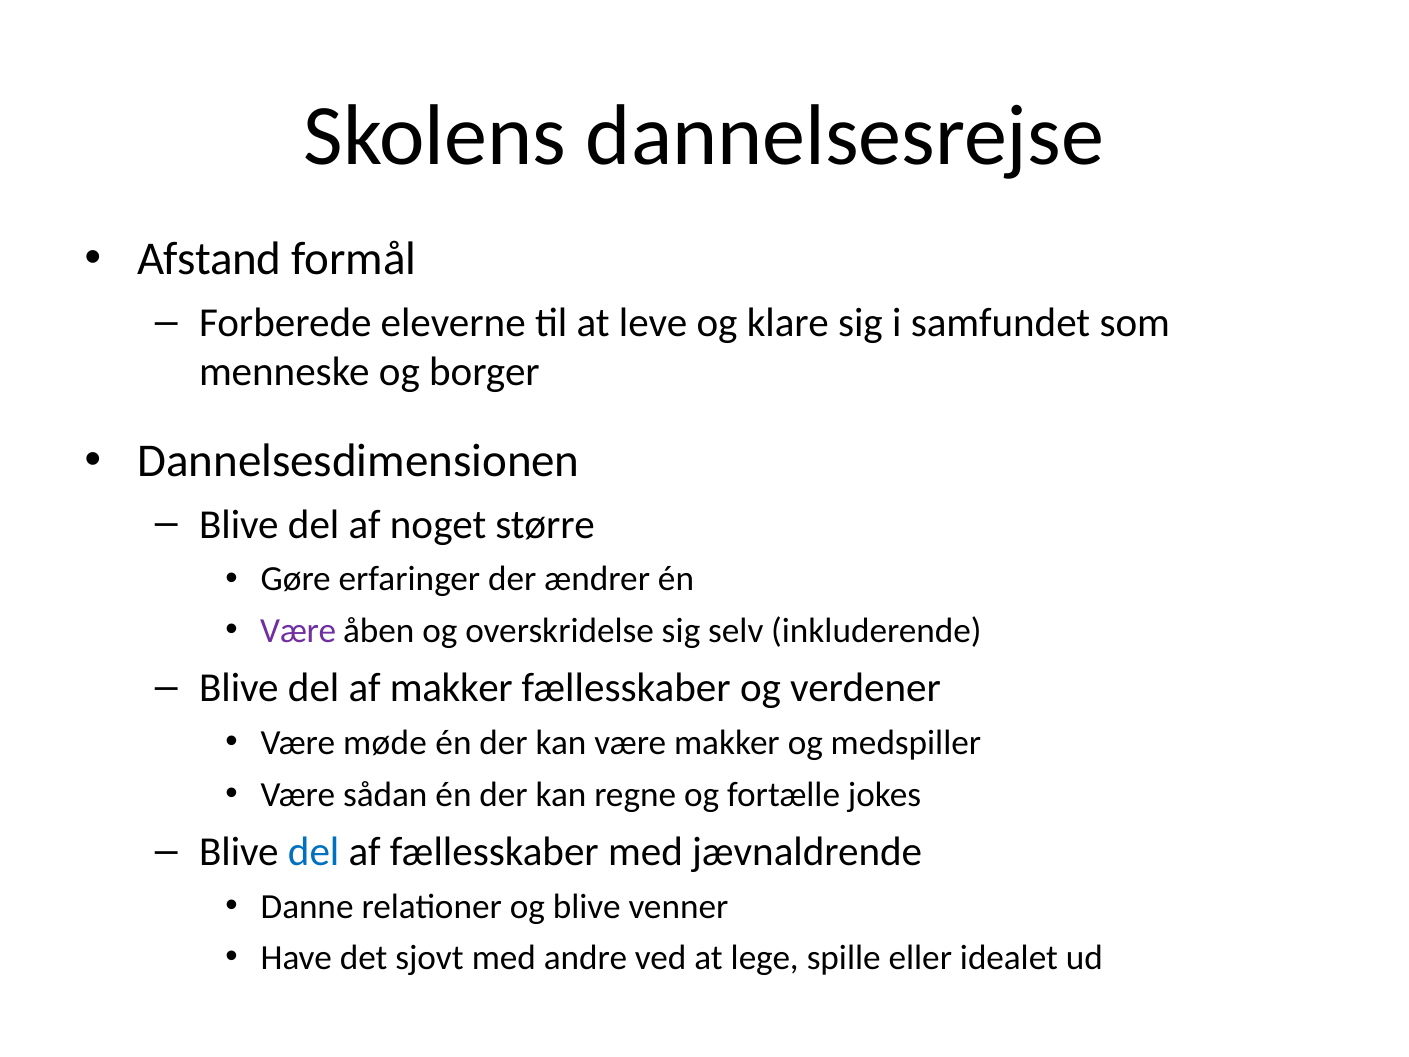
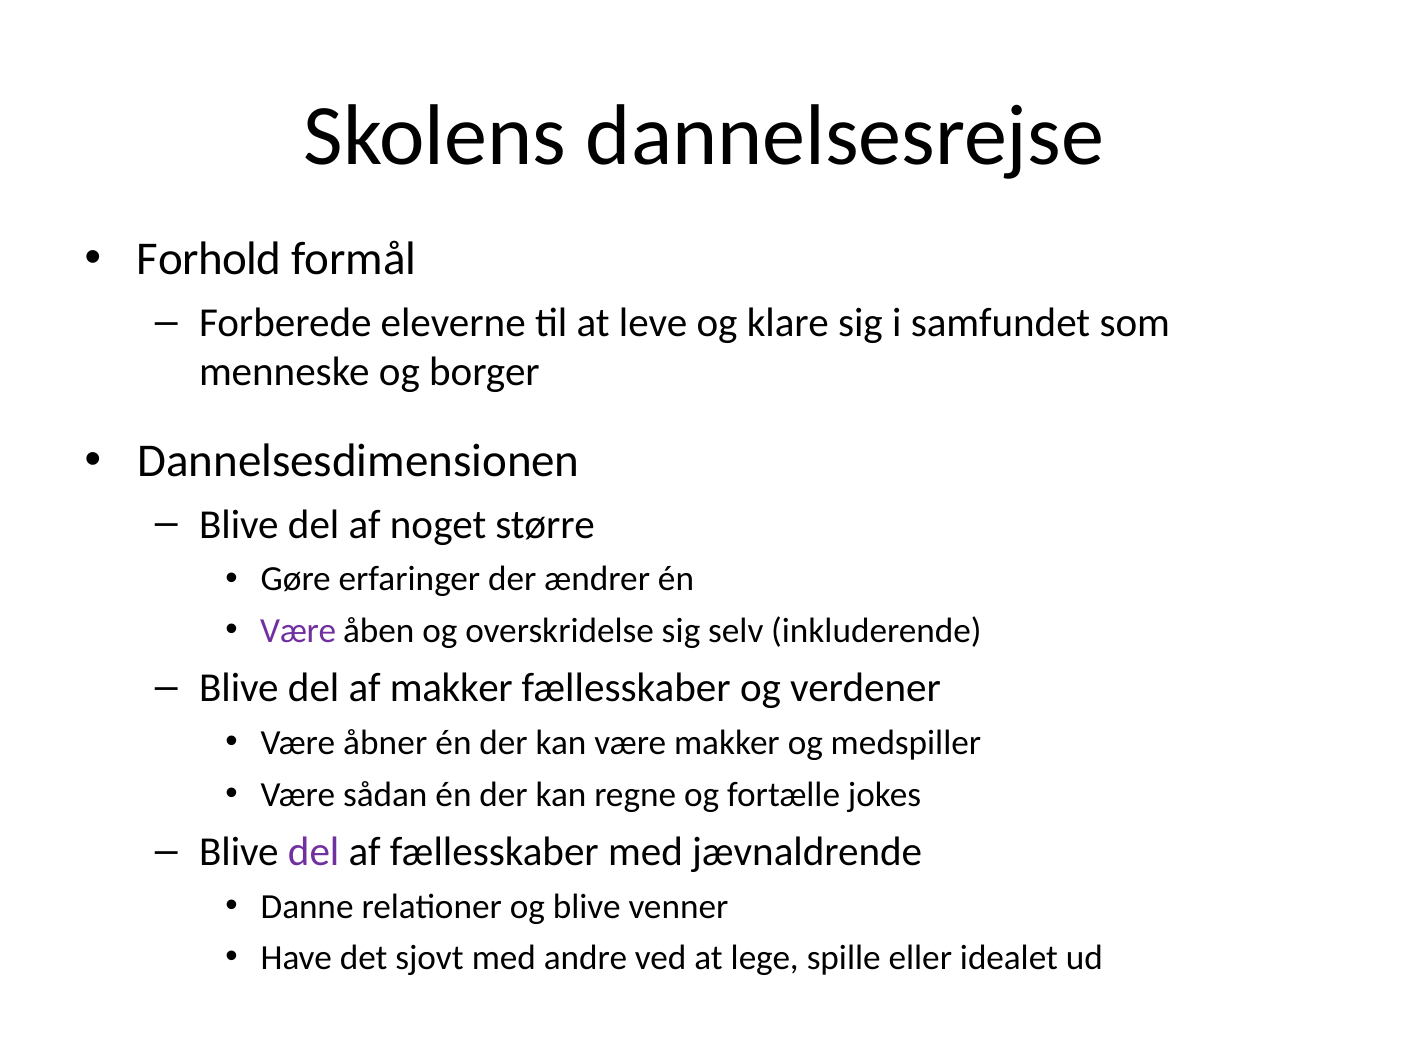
Afstand: Afstand -> Forhold (209, 259)
møde: møde -> åbner (385, 743)
del colour: blue -> purple (314, 852)
